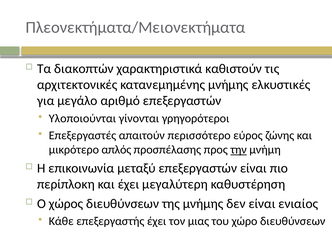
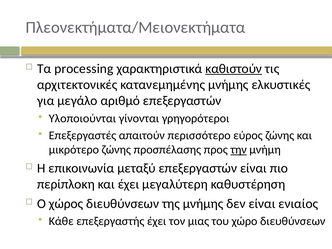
διακοπτών: διακοπτών -> processing (84, 69)
καθιστούν underline: none -> present (234, 69)
μικρότερο απλός: απλός -> ζώνης (116, 150)
